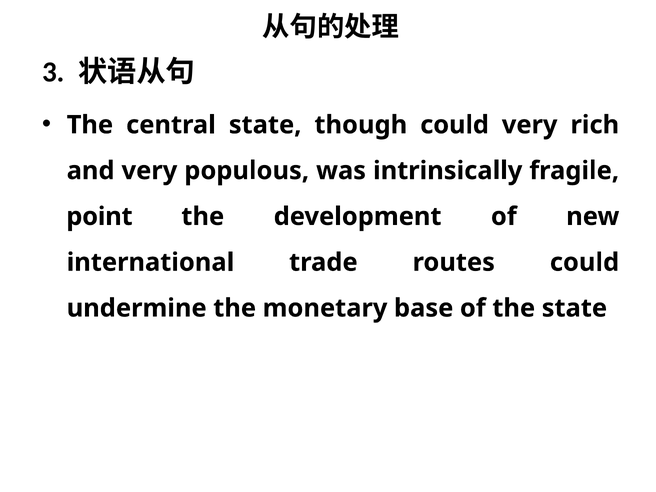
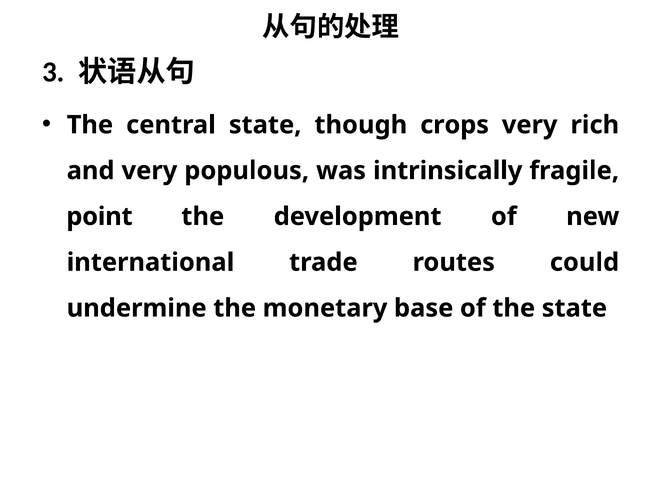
though could: could -> crops (455, 125)
